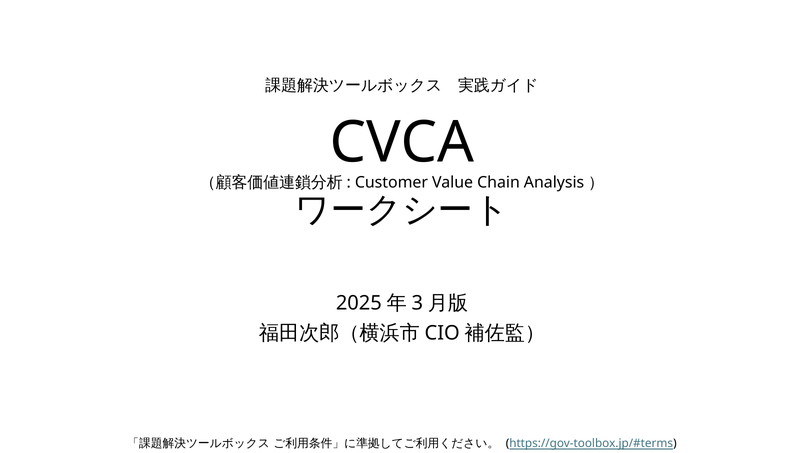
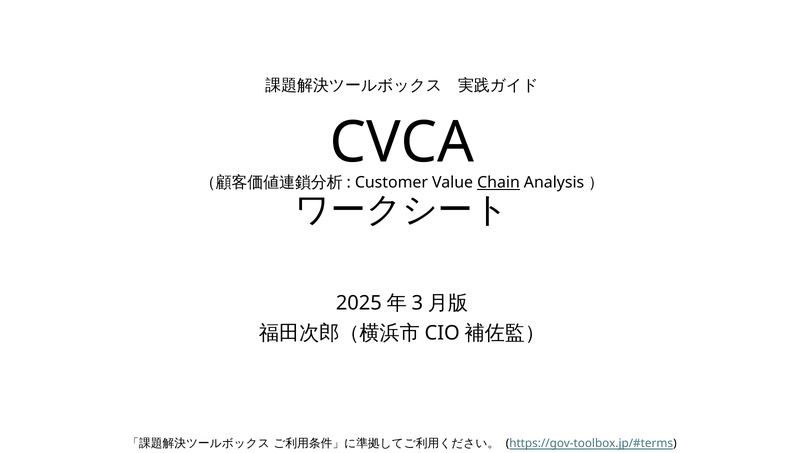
Chain underline: none -> present (499, 182)
